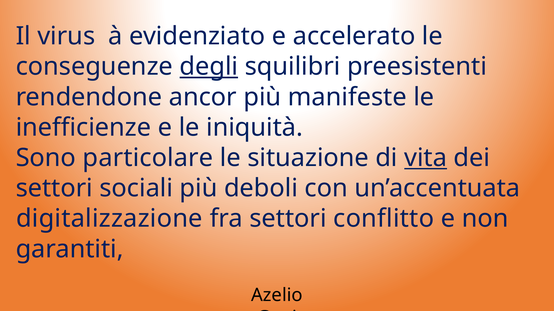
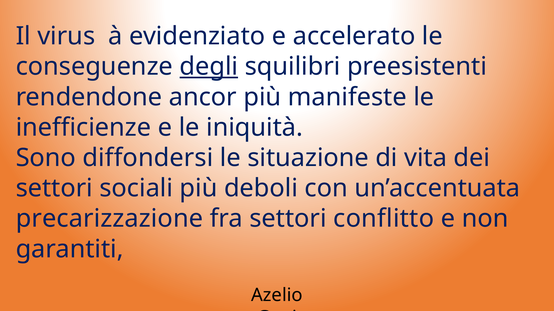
particolare: particolare -> diffondersi (148, 158)
vita underline: present -> none (426, 158)
digitalizzazione: digitalizzazione -> precarizzazione (109, 219)
